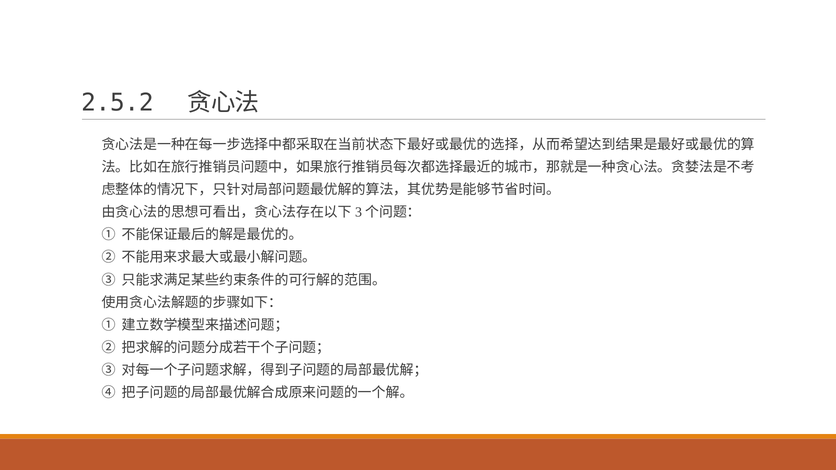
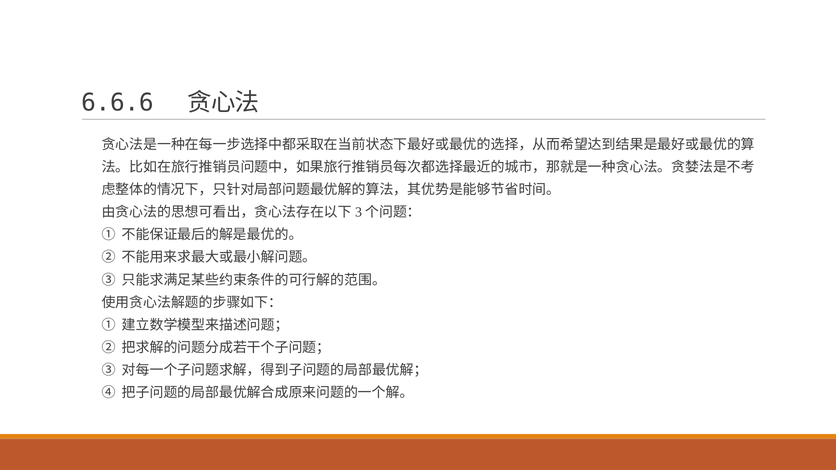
2.5.2: 2.5.2 -> 6.6.6 (117, 103)
